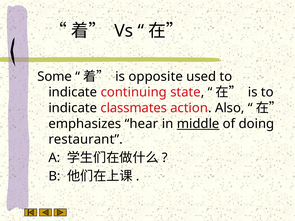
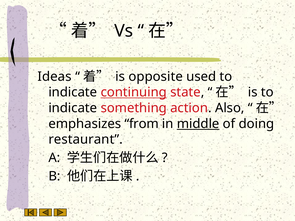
Some: Some -> Ideas (55, 77)
continuing underline: none -> present (134, 92)
classmates: classmates -> something (134, 108)
hear: hear -> from (142, 124)
